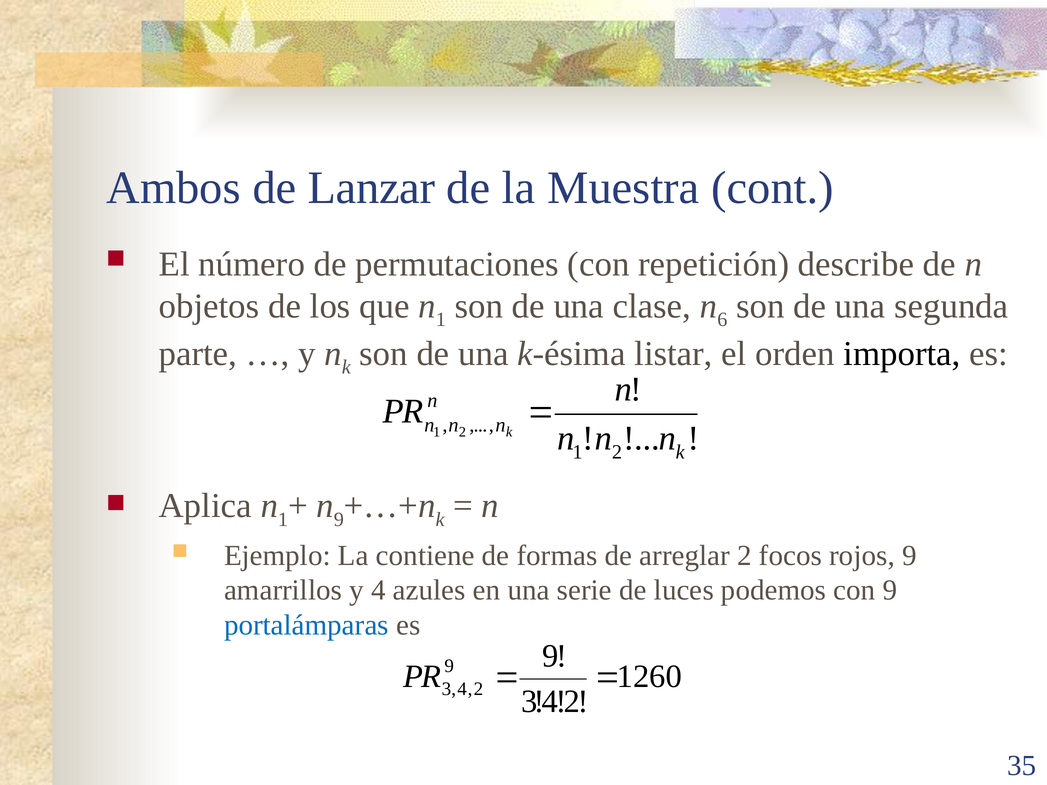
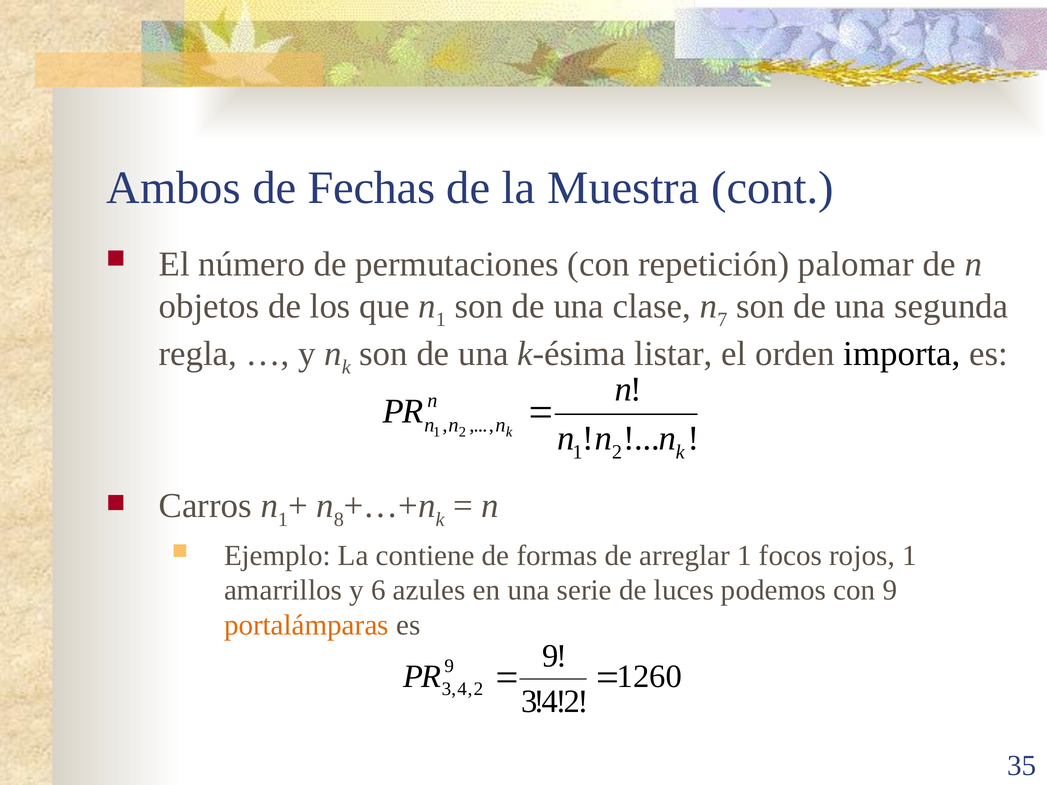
Lanzar: Lanzar -> Fechas (372, 188)
describe: describe -> palomar (856, 264)
6: 6 -> 7 (722, 320)
parte: parte -> regla (198, 354)
Aplica: Aplica -> Carros (205, 506)
n 9: 9 -> 8 (339, 520)
arreglar 2: 2 -> 1 (744, 556)
rojos 9: 9 -> 1 (909, 556)
y 4: 4 -> 6 (378, 591)
portalámparas colour: blue -> orange (306, 625)
